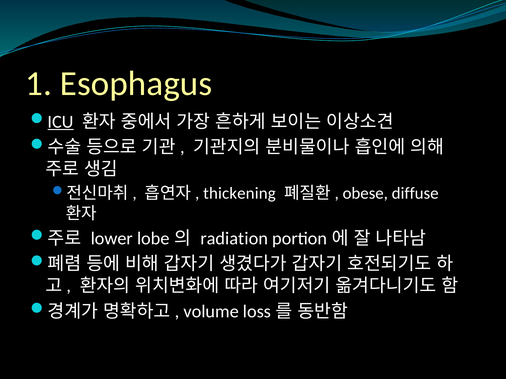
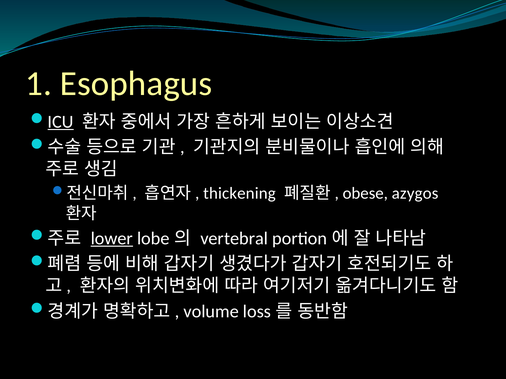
diffuse: diffuse -> azygos (415, 194)
lower underline: none -> present (112, 239)
radiation: radiation -> vertebral (234, 239)
